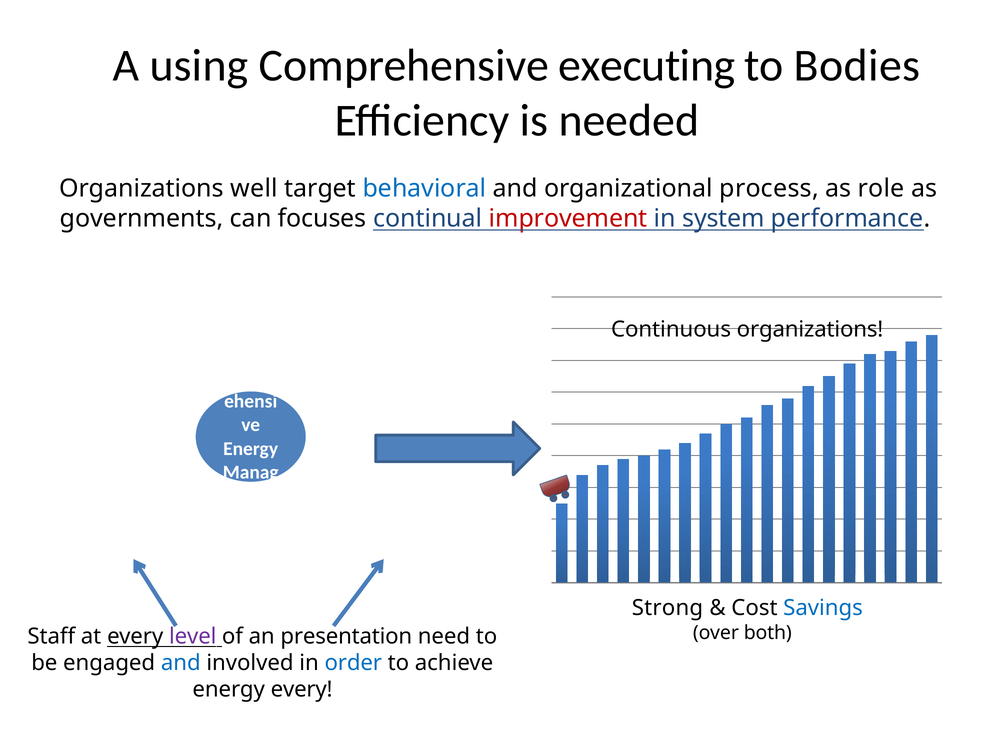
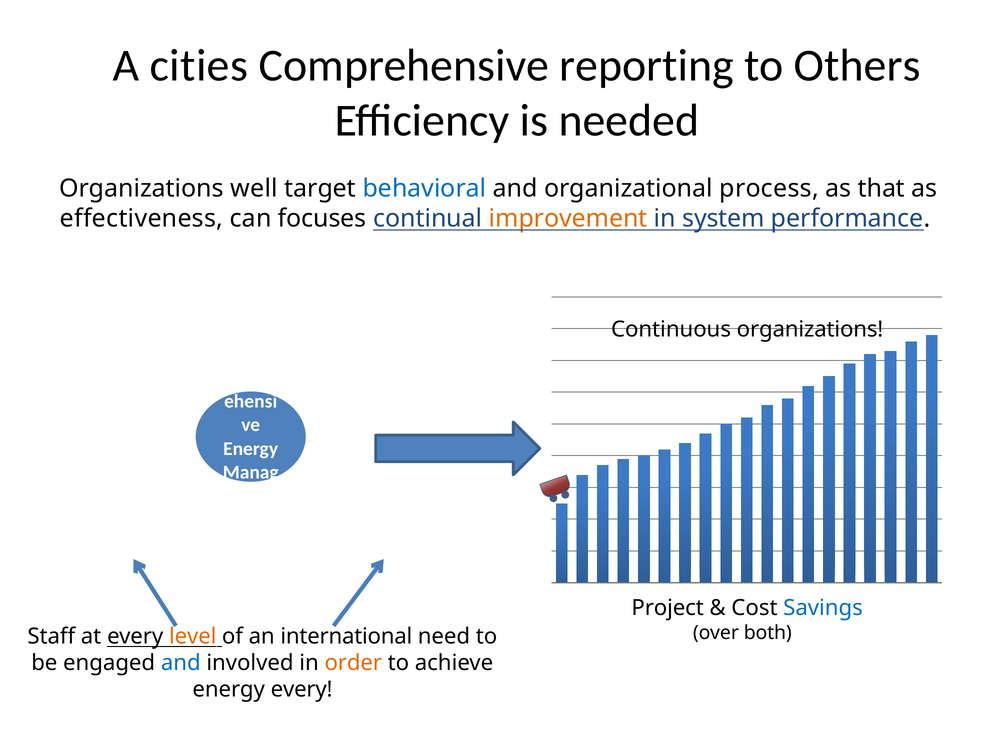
using: using -> cities (199, 65)
executing: executing -> reporting (647, 65)
Bodies: Bodies -> Others (857, 65)
role: role -> that (881, 188)
governments: governments -> effectiveness (142, 219)
improvement colour: red -> orange (568, 219)
Strong: Strong -> Project (668, 608)
level colour: purple -> orange (193, 636)
presentation: presentation -> international (346, 636)
order colour: blue -> orange (353, 663)
